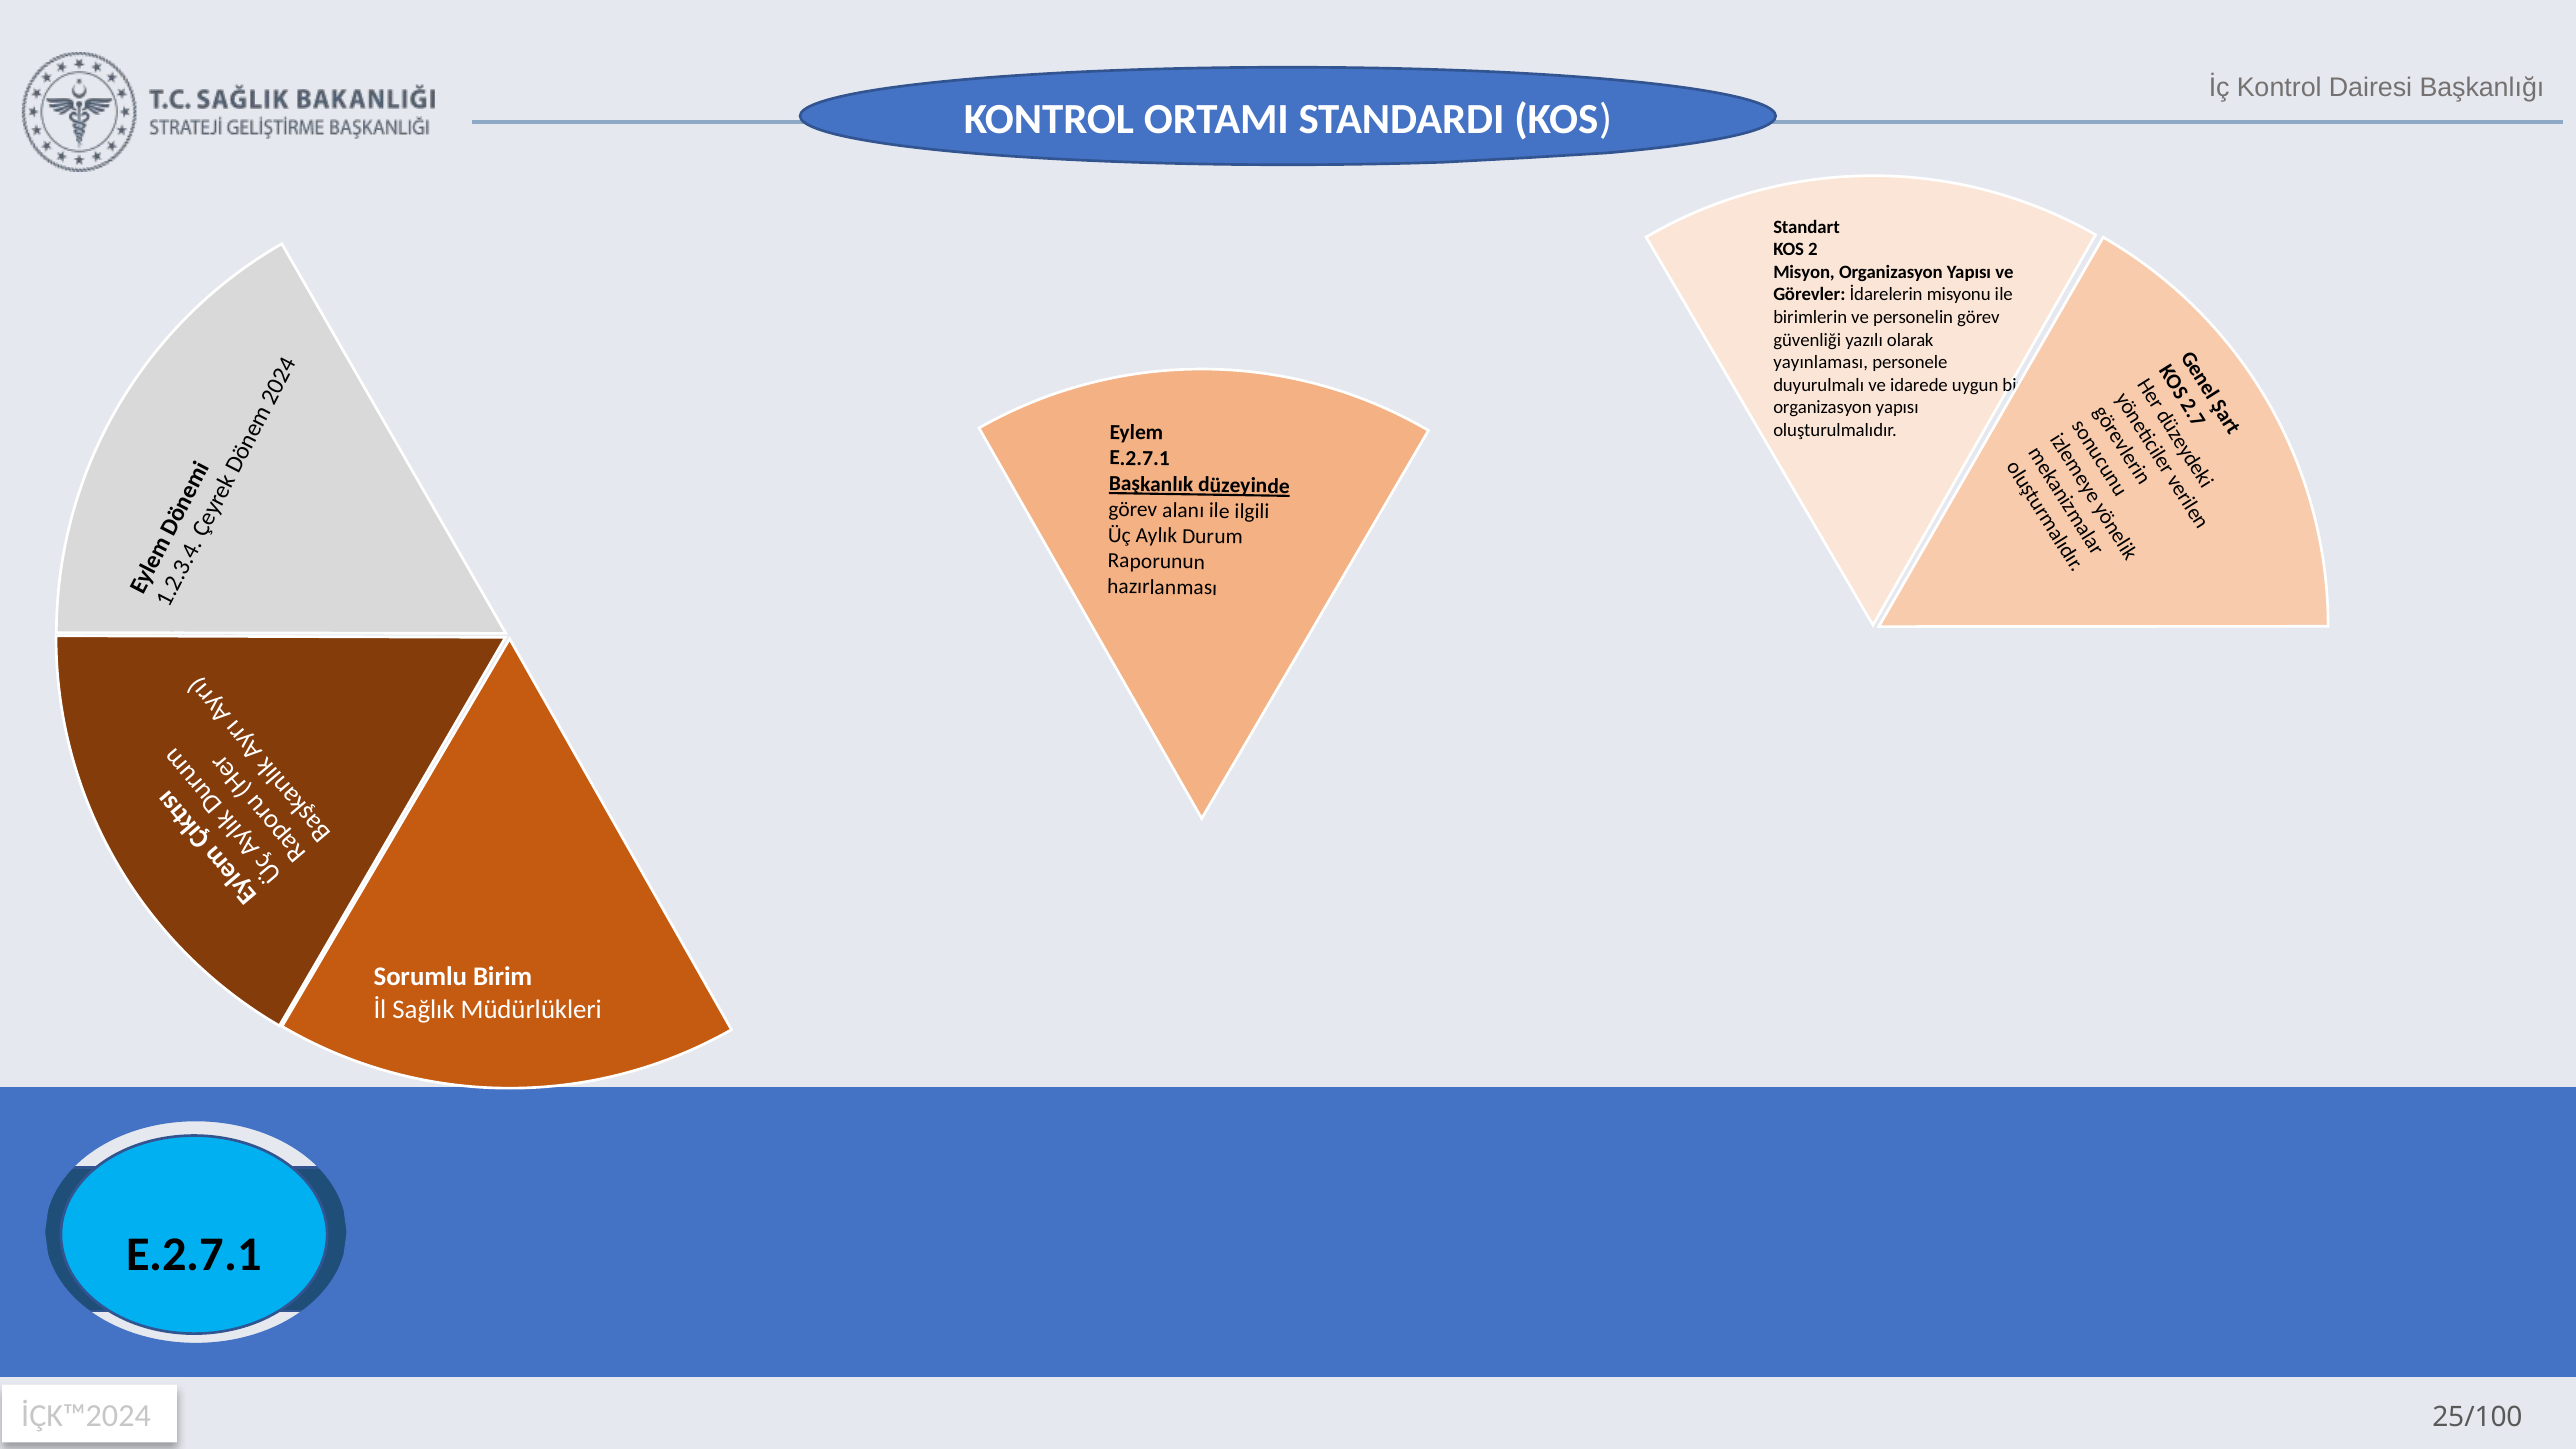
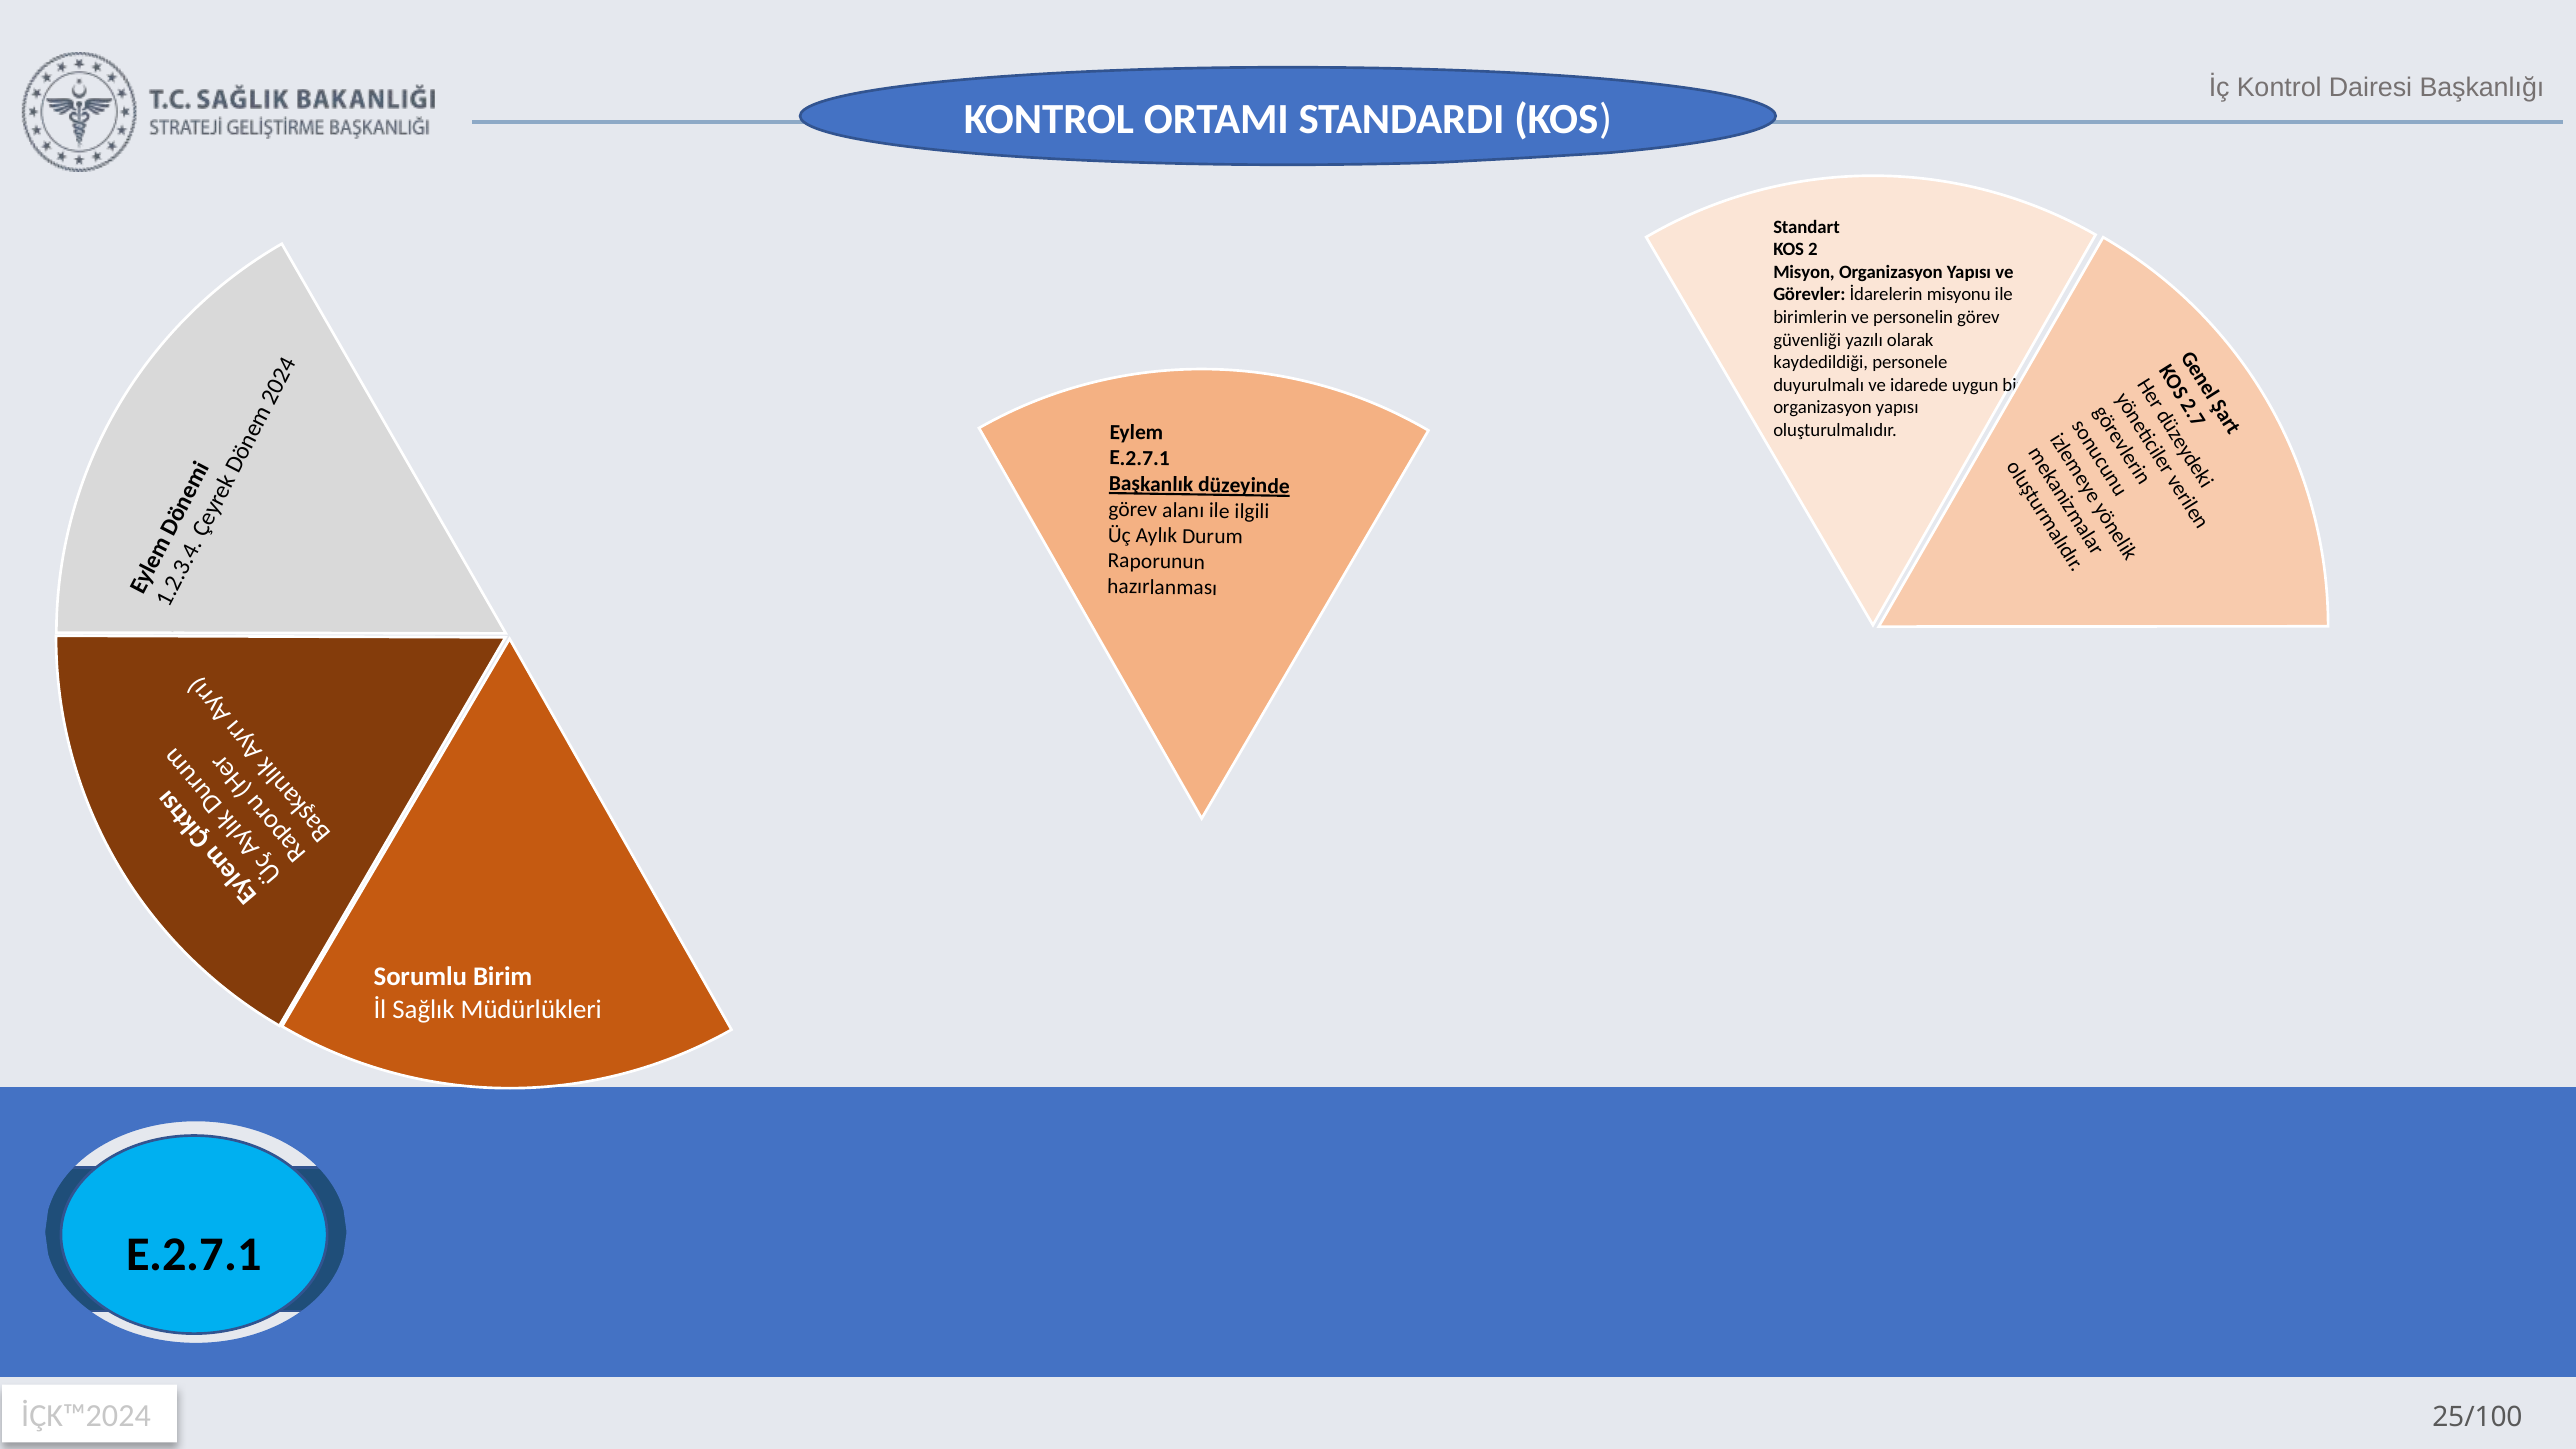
yayınlaması: yayınlaması -> kaydedildiği (1821, 362)
